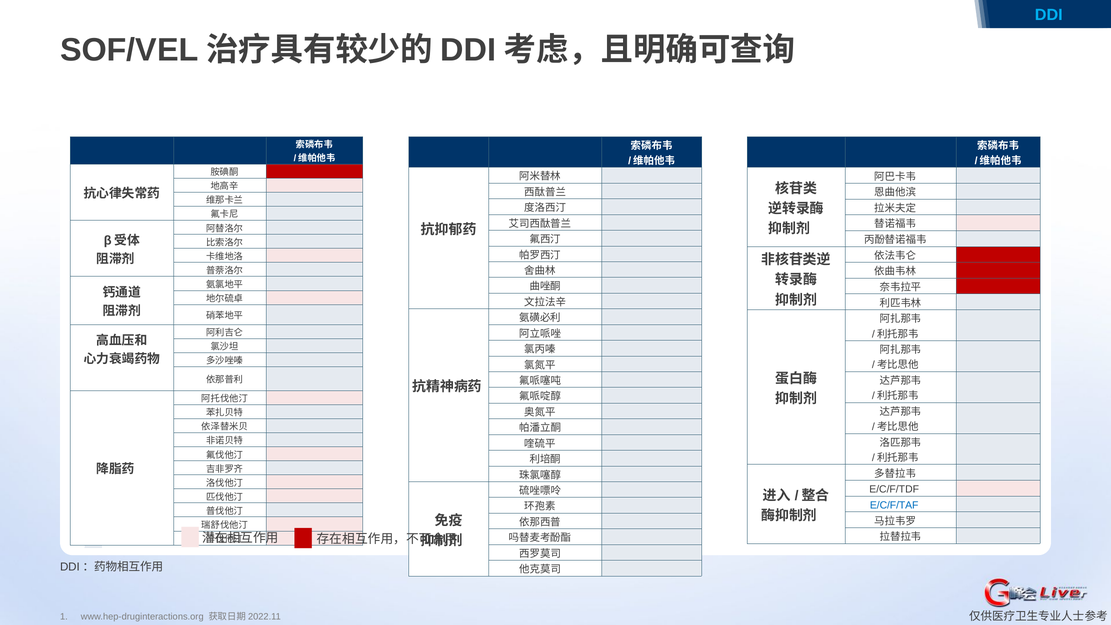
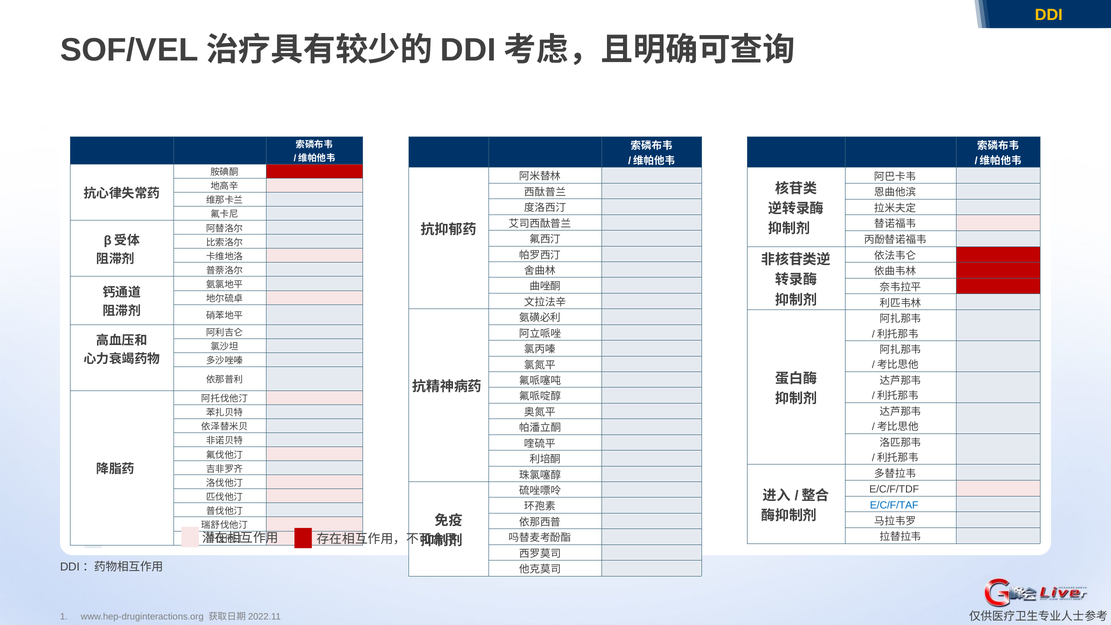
DDI colour: light blue -> yellow (1049, 15)
